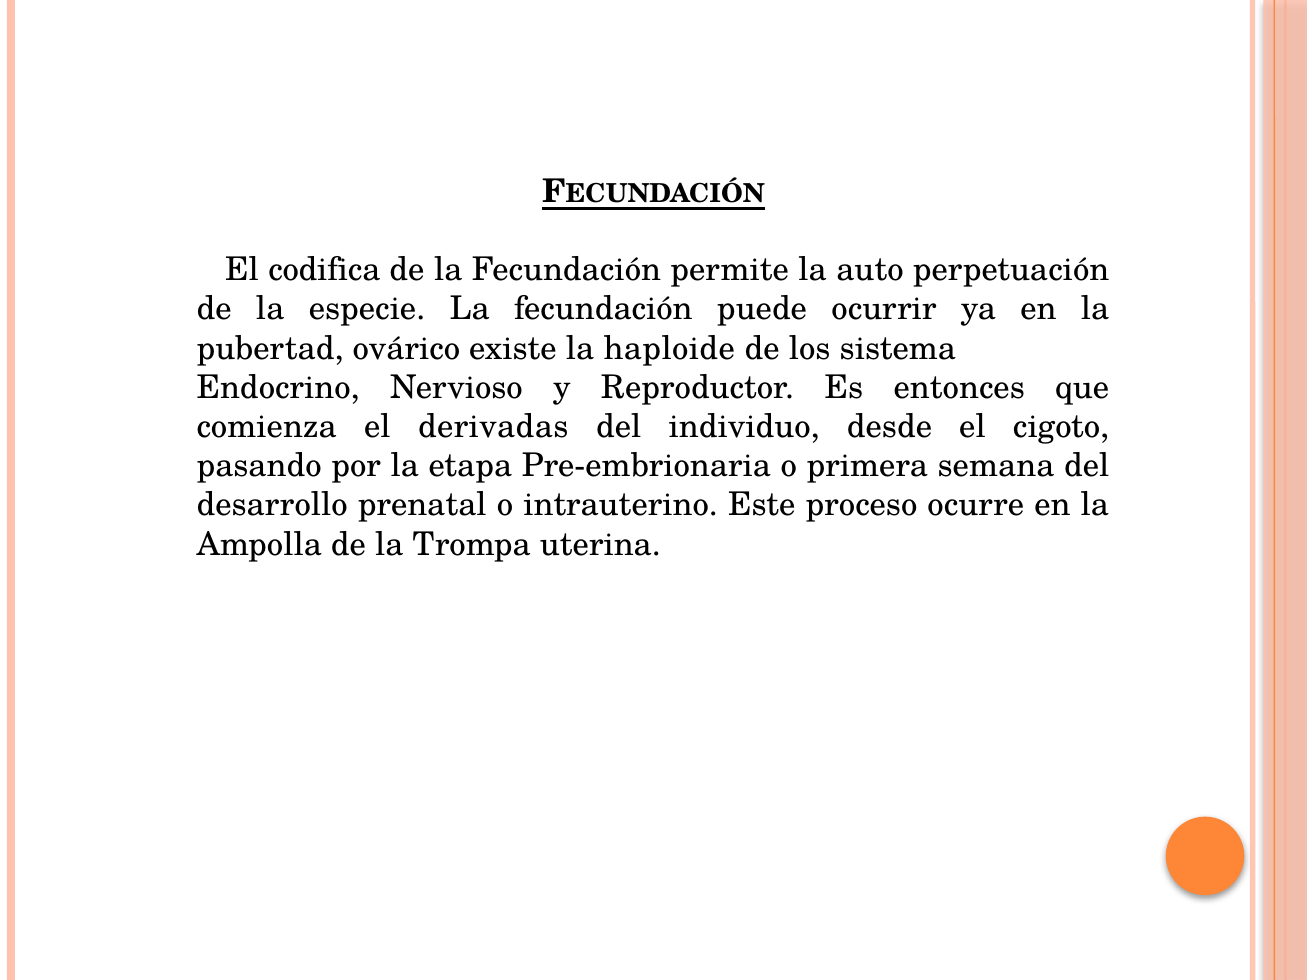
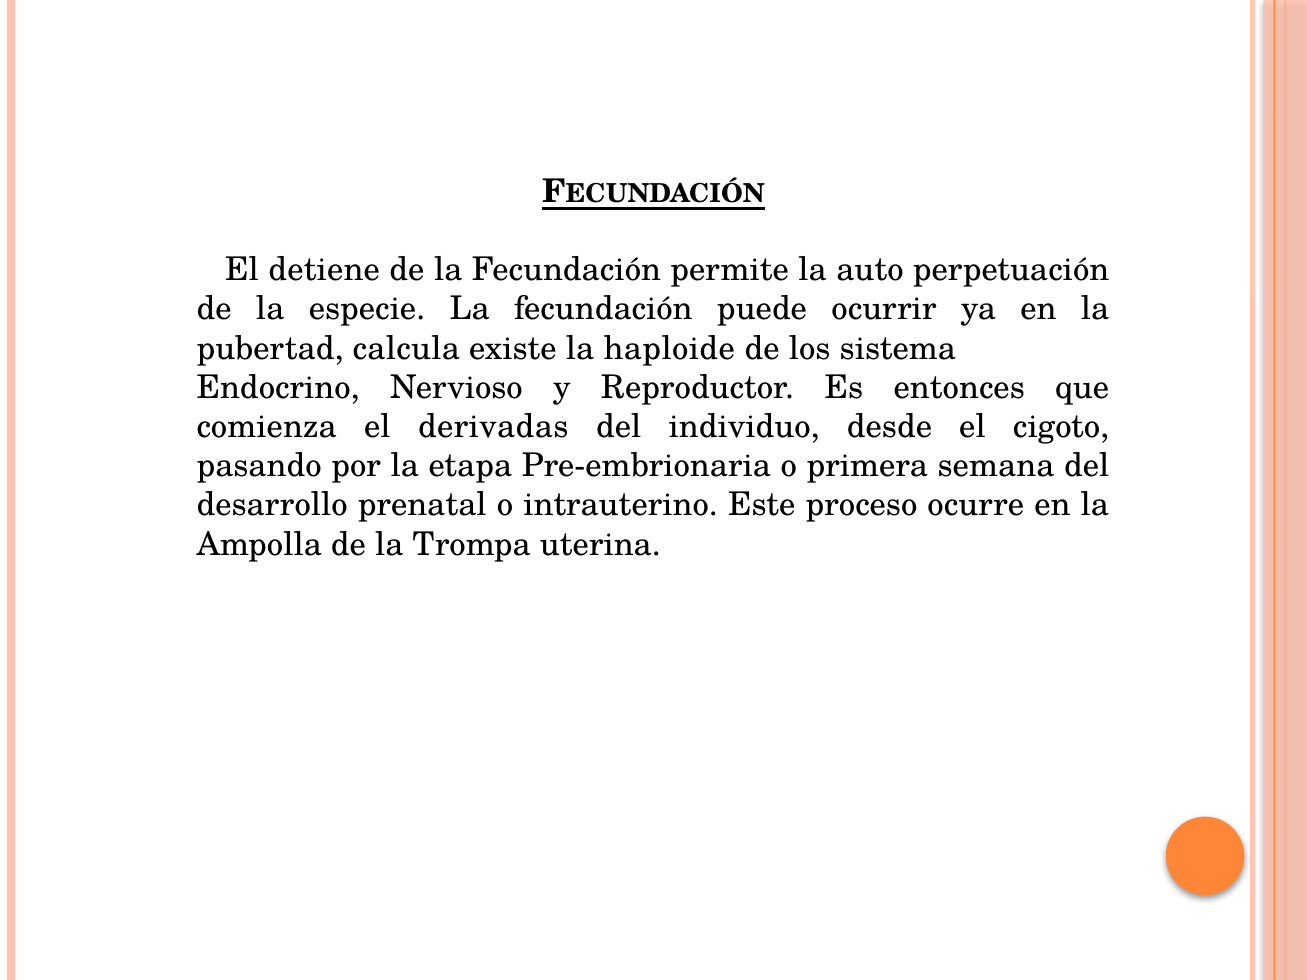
codifica: codifica -> detiene (324, 270)
ovárico: ovárico -> calcula (406, 348)
